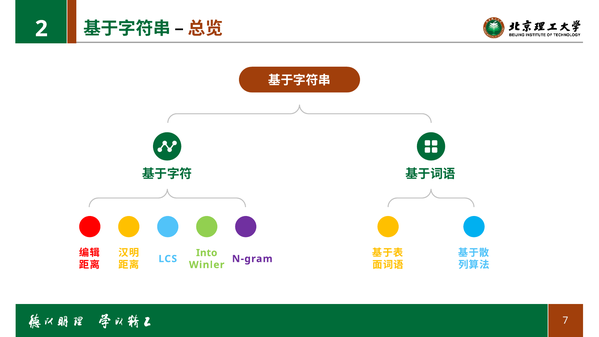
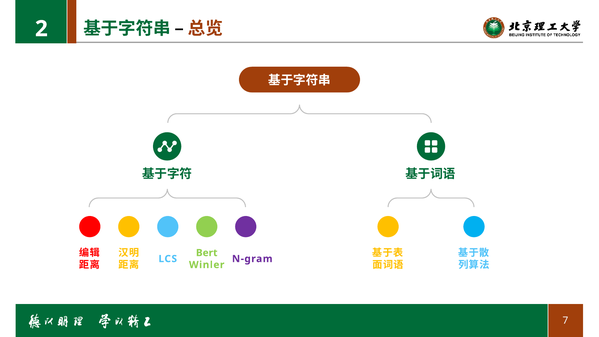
Into: Into -> Bert (207, 253)
